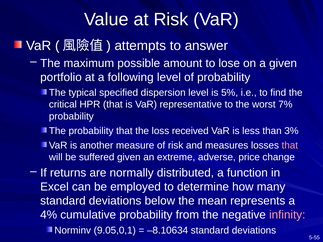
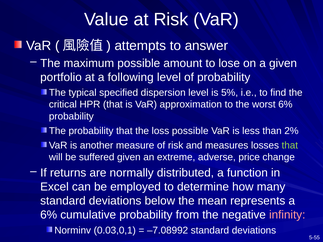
representative: representative -> approximation (191, 105)
worst 7%: 7% -> 6% (285, 105)
loss received: received -> possible (190, 131)
3%: 3% -> 2% (291, 131)
that colour: pink -> light green (290, 145)
4%: 4% -> 6% (49, 215)
9.05,0,1: 9.05,0,1 -> 0.03,0,1 (115, 231)
–8.10634: –8.10634 -> –7.08992 (168, 231)
